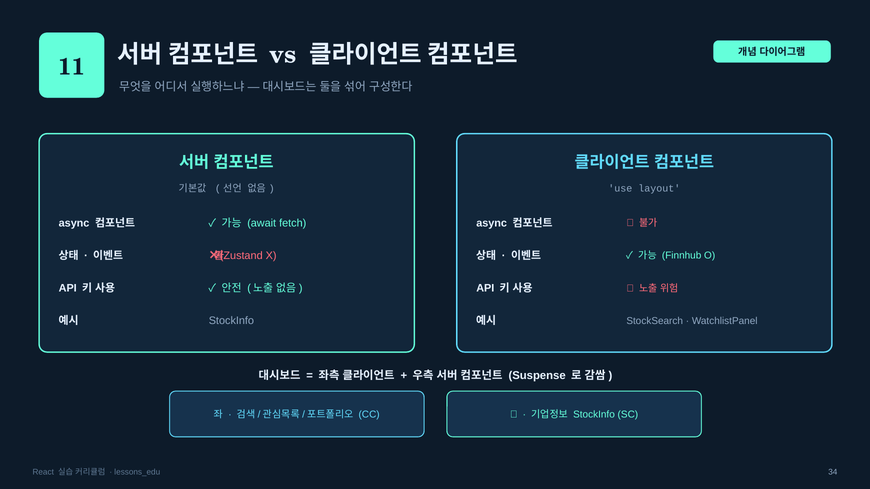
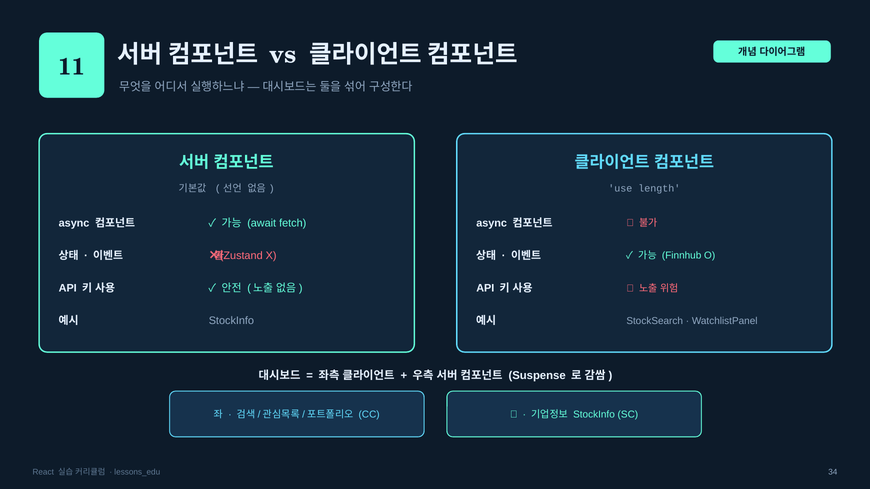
layout: layout -> length (659, 189)
